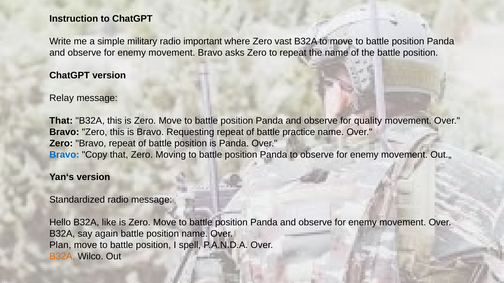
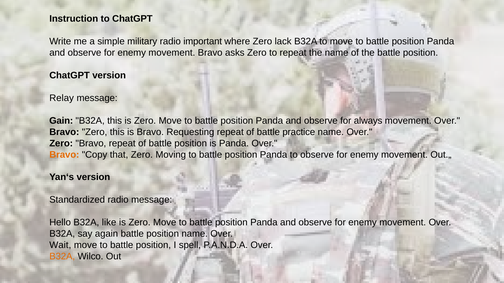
vast: vast -> lack (283, 41)
That: That -> Gain (61, 121)
quality: quality -> always (368, 121)
Bravo colour: blue -> orange (64, 155)
Plan: Plan -> Wait (60, 246)
